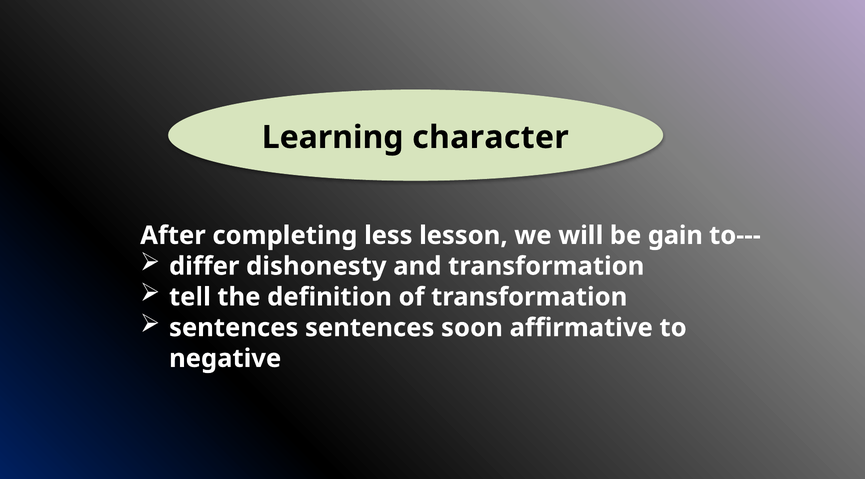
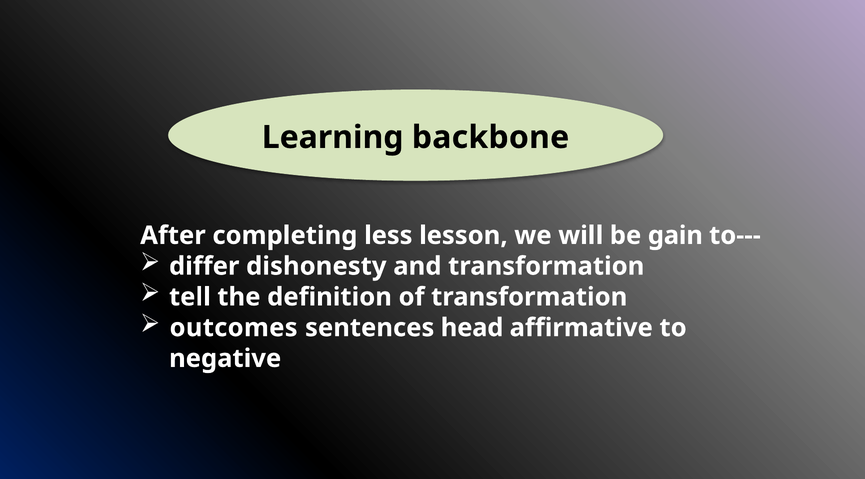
character: character -> backbone (491, 137)
sentences: sentences -> outcomes (234, 328)
soon: soon -> head (472, 328)
